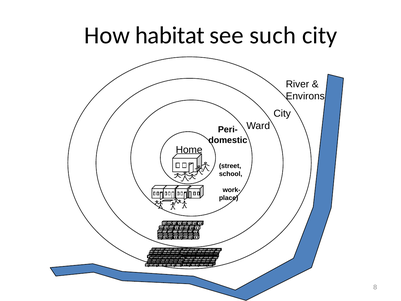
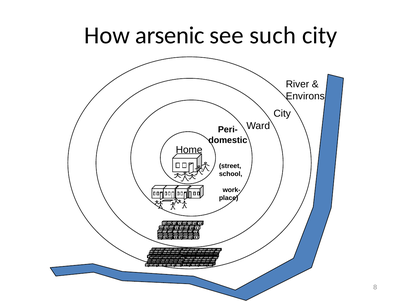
habitat: habitat -> arsenic (170, 35)
